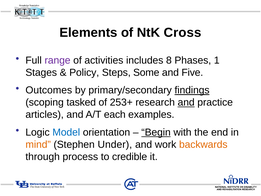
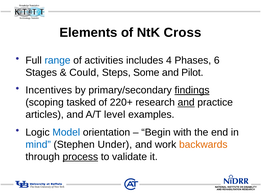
range colour: purple -> blue (58, 60)
8: 8 -> 4 (169, 60)
1: 1 -> 6 (217, 60)
Policy: Policy -> Could (84, 72)
Five: Five -> Pilot (192, 72)
Outcomes: Outcomes -> Incentives (49, 90)
253+: 253+ -> 220+ (121, 102)
each: each -> level (115, 114)
Begin underline: present -> none (156, 132)
mind colour: orange -> blue (38, 144)
process underline: none -> present (80, 156)
credible: credible -> validate (130, 156)
